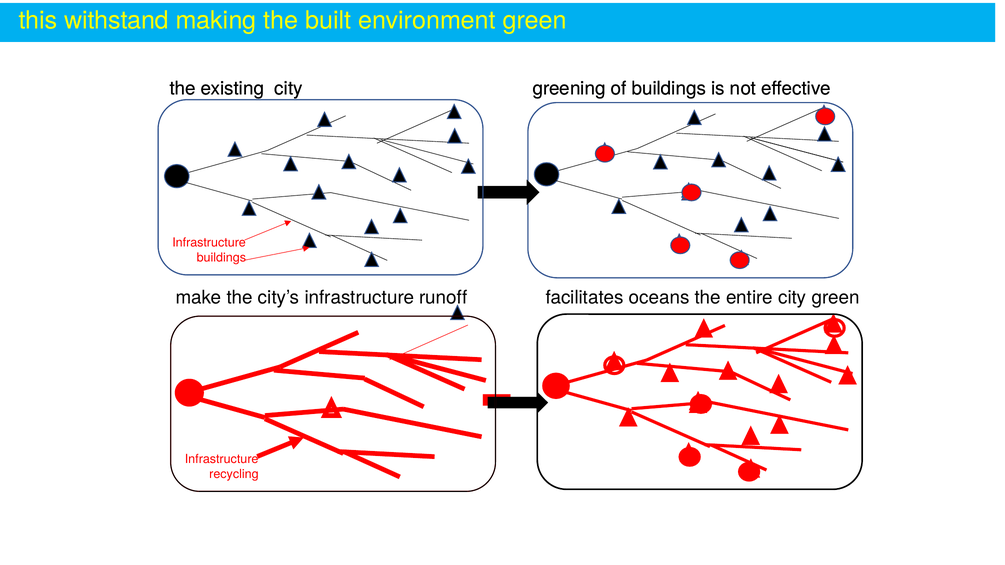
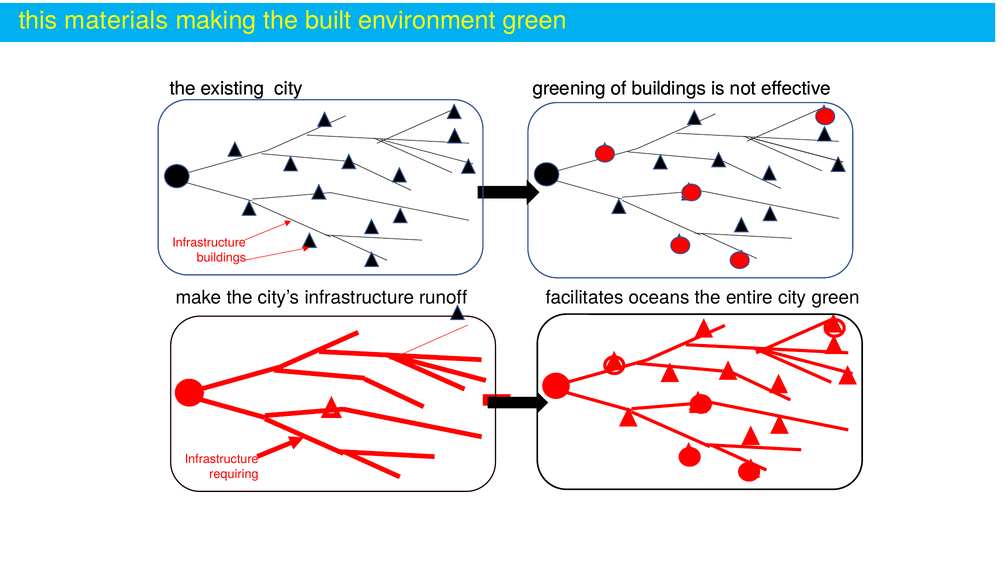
withstand: withstand -> materials (116, 21)
recycling: recycling -> requiring (234, 474)
